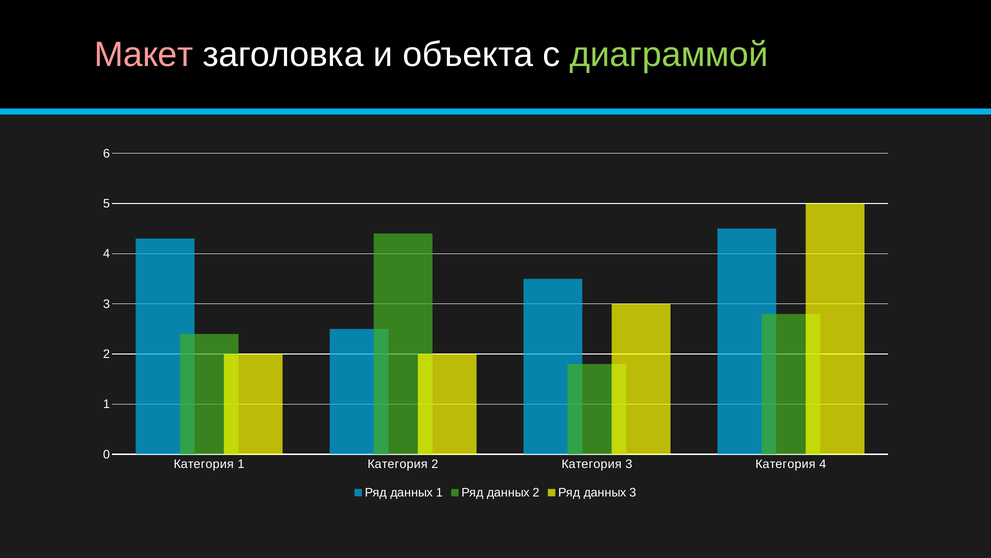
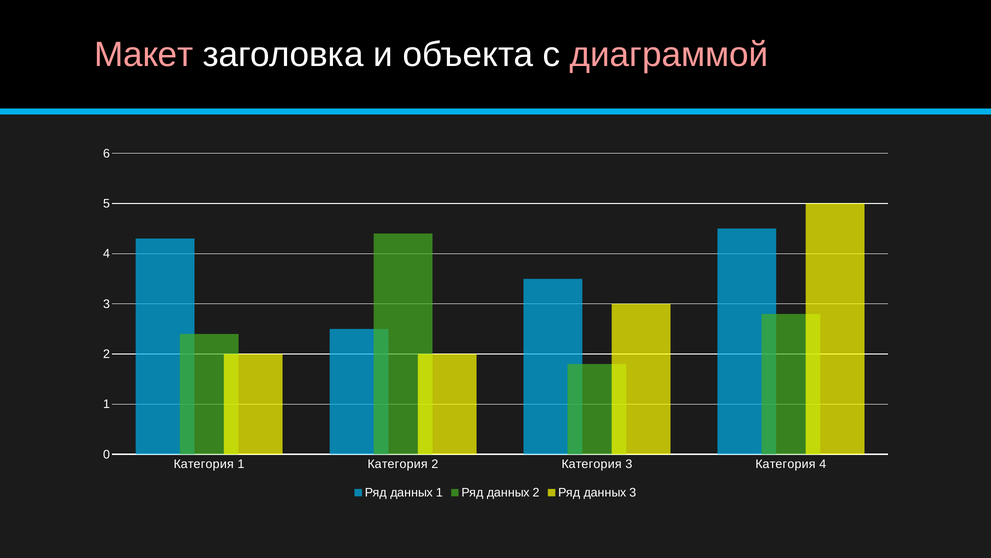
диаграммой colour: light green -> pink (669, 55)
